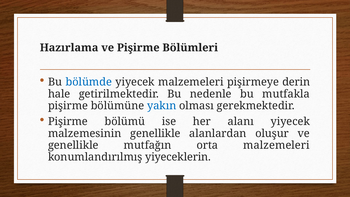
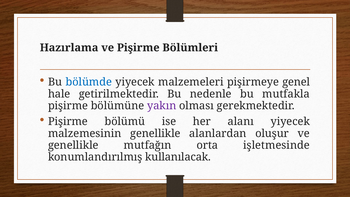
derin: derin -> genel (296, 82)
yakın colour: blue -> purple (162, 106)
orta malzemeleri: malzemeleri -> işletmesinde (276, 145)
yiyeceklerin: yiyeceklerin -> kullanılacak (178, 157)
